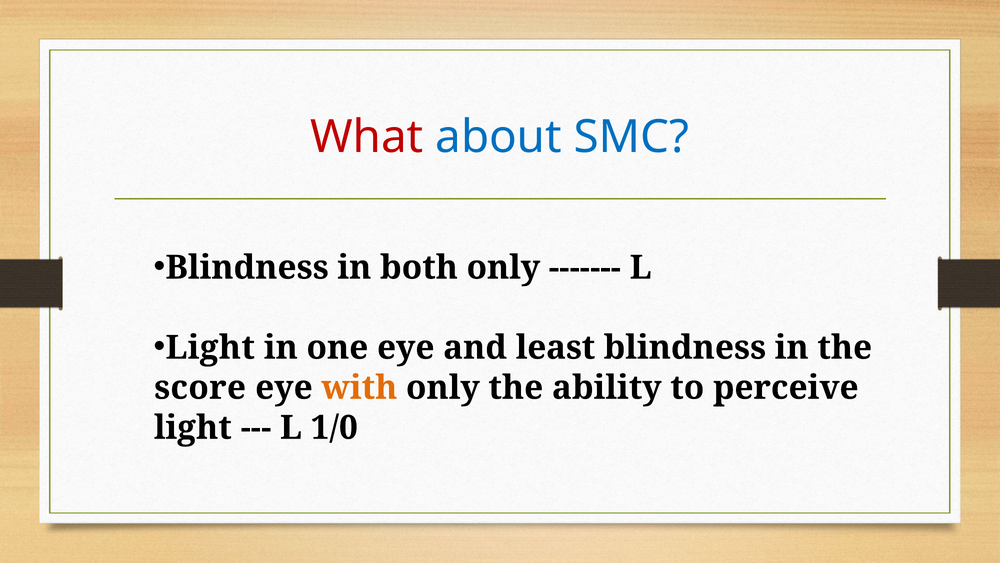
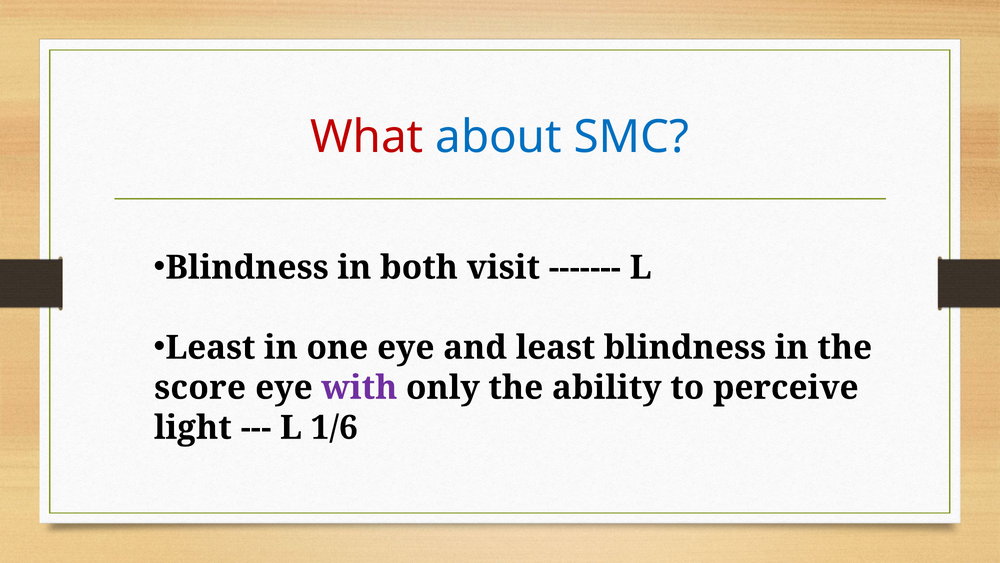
both only: only -> visit (503, 267)
Light: Light -> Least (210, 347)
with colour: orange -> purple (359, 387)
1/0: 1/0 -> 1/6 (334, 427)
